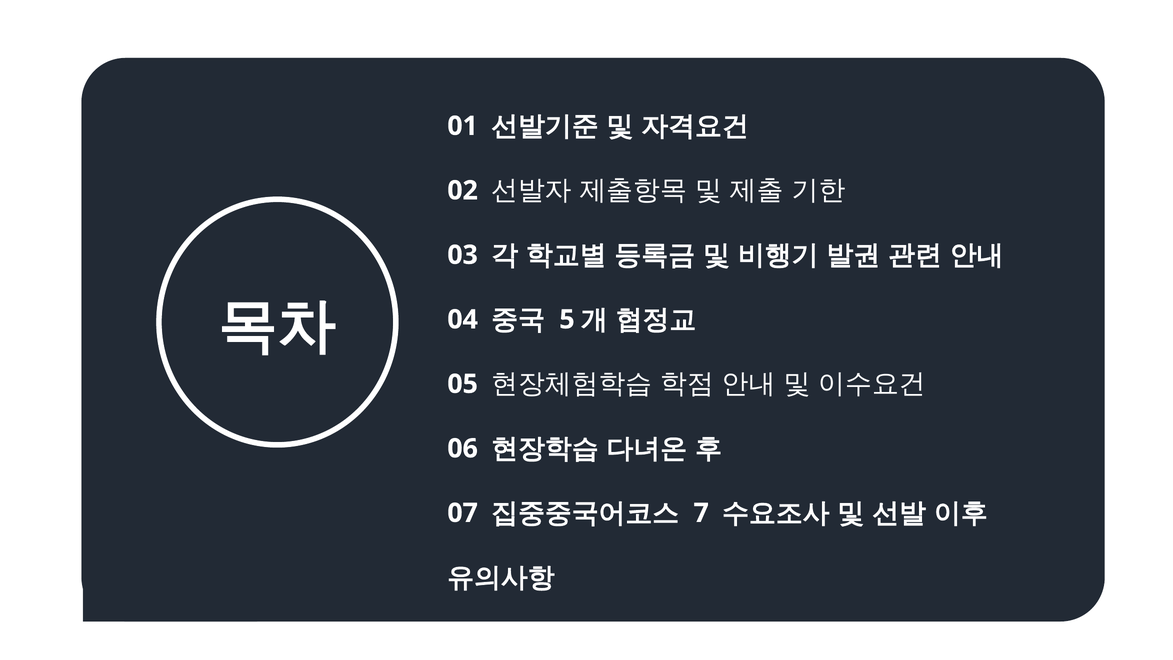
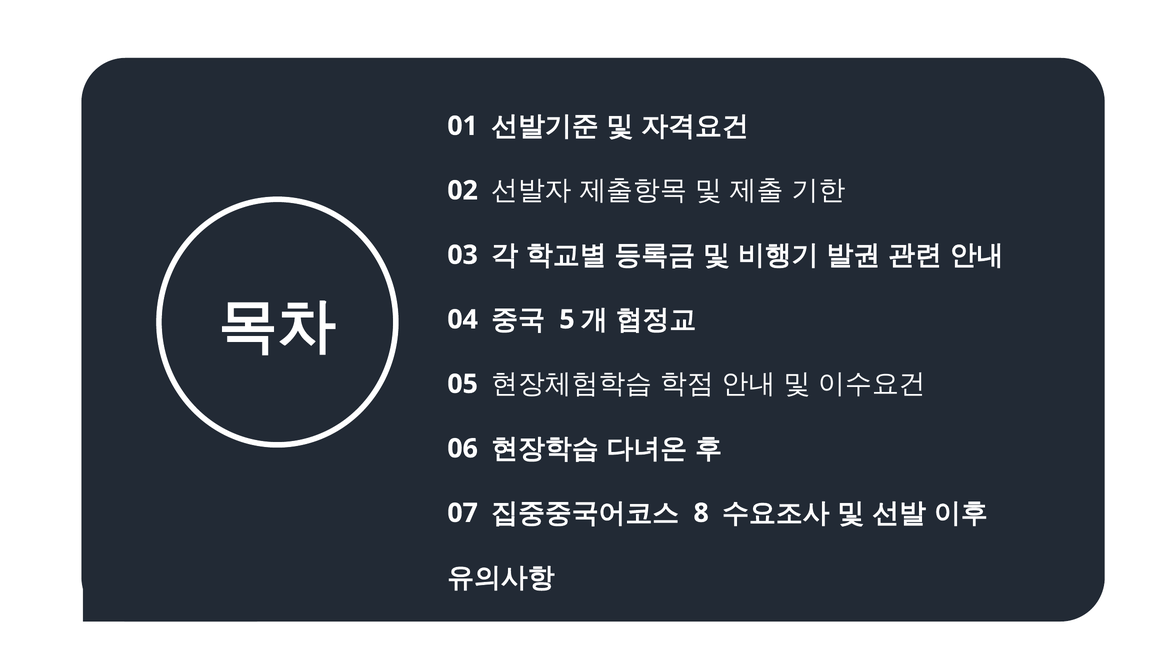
7: 7 -> 8 (701, 513)
